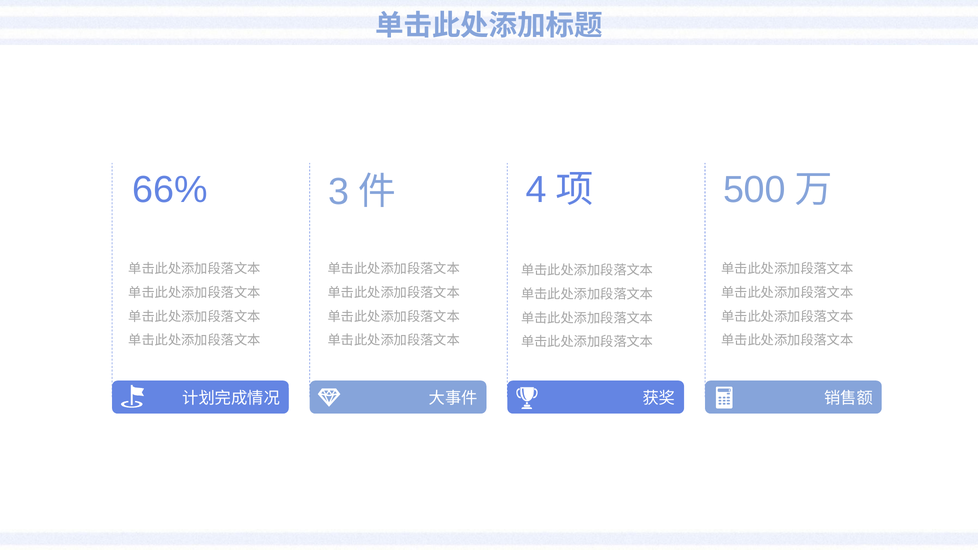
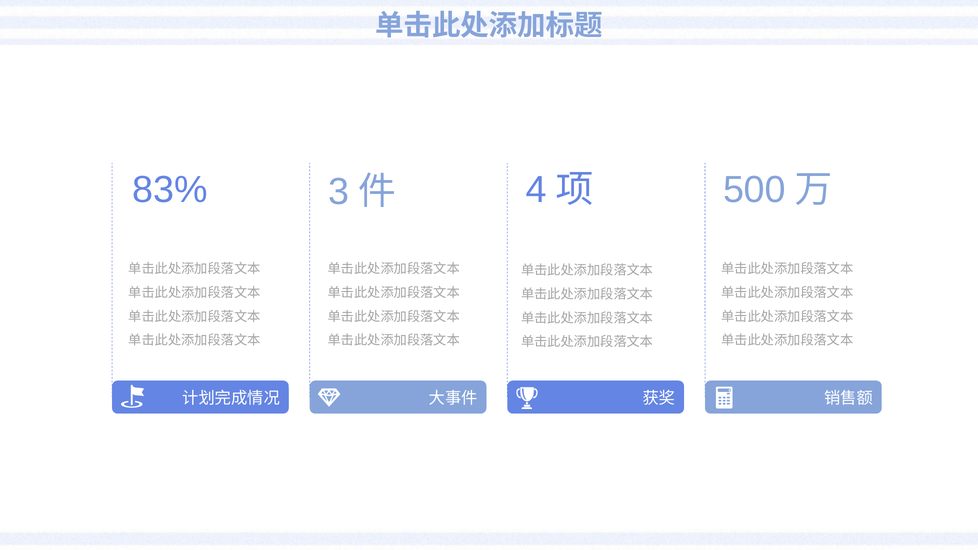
66%: 66% -> 83% (170, 190)
